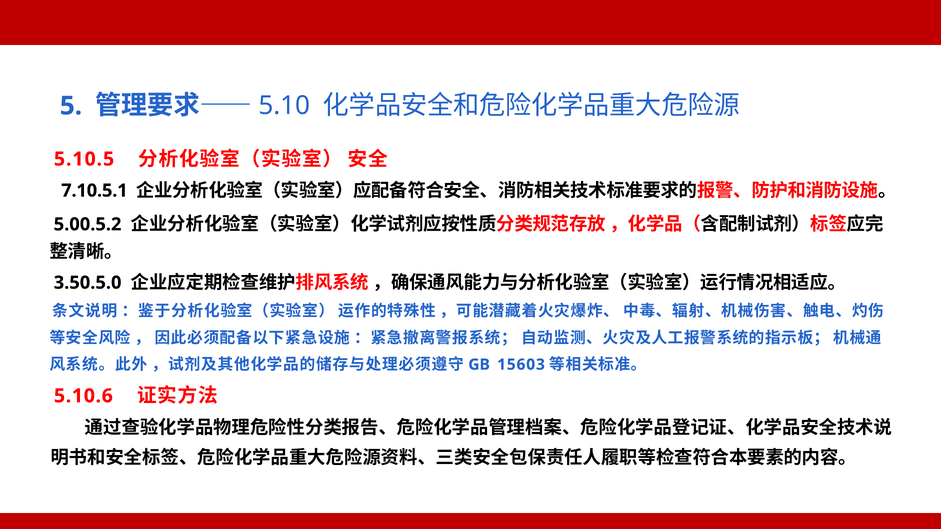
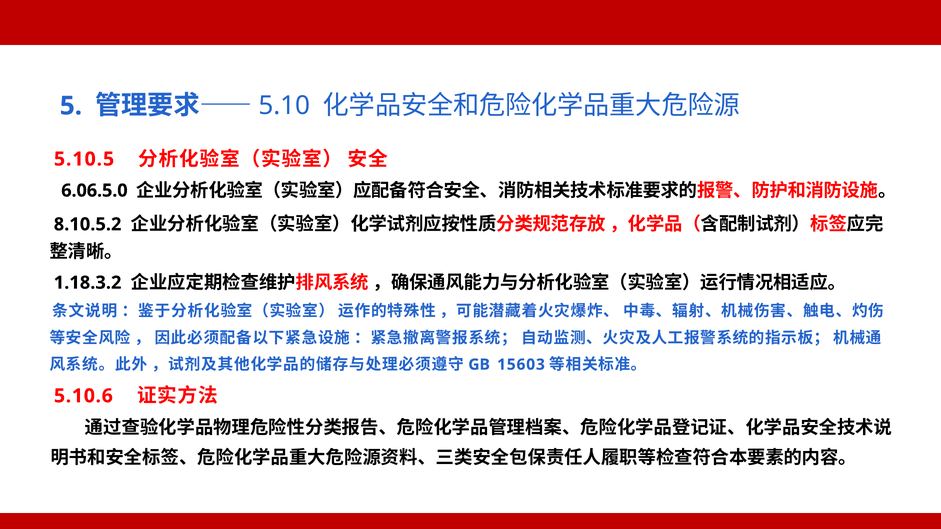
7.10.5.1: 7.10.5.1 -> 6.06.5.0 (94, 191)
5.00.5.2: 5.00.5.2 -> 8.10.5.2 (88, 224)
3.50.5.0: 3.50.5.0 -> 1.18.3.2 (88, 283)
